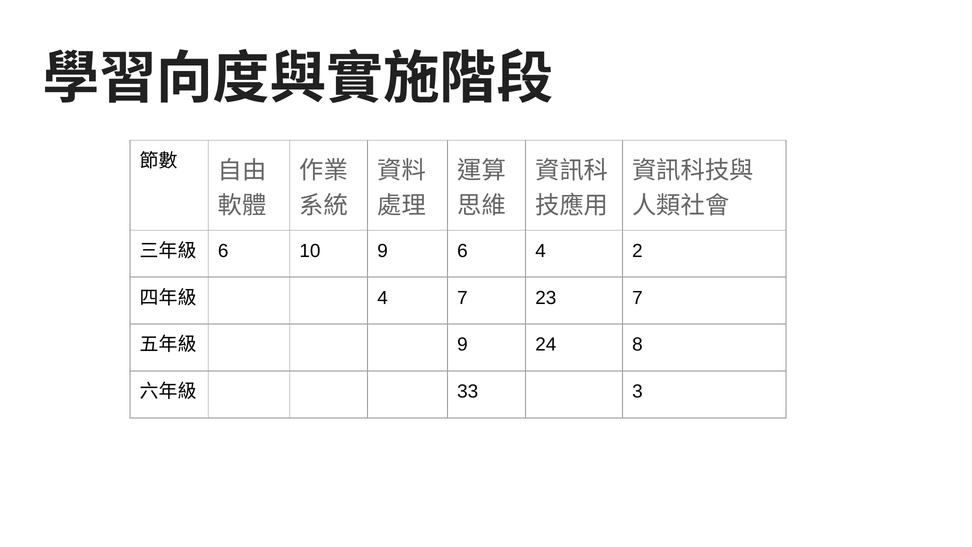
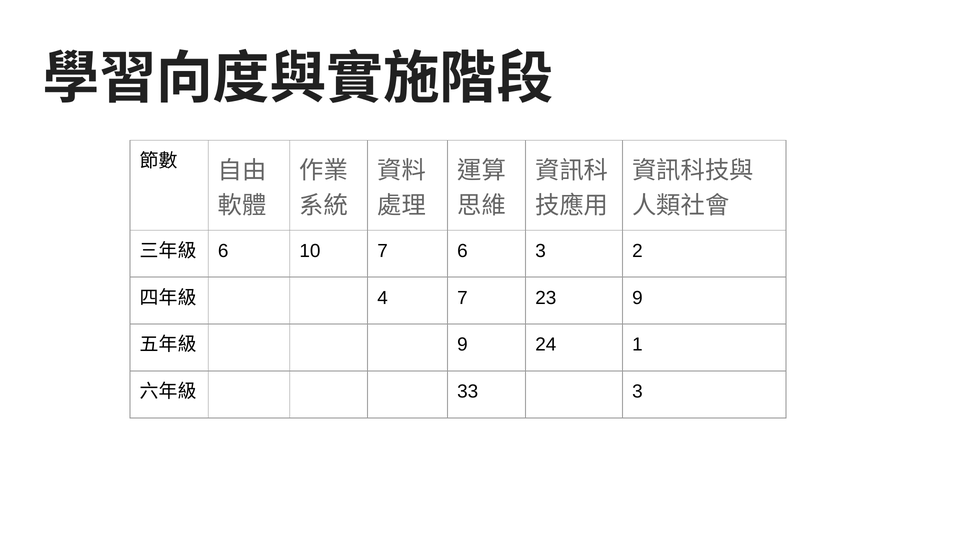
10 9: 9 -> 7 (383, 251)
6 4: 4 -> 3 (541, 251)
23 7: 7 -> 9 (637, 298)
8: 8 -> 1 (637, 345)
